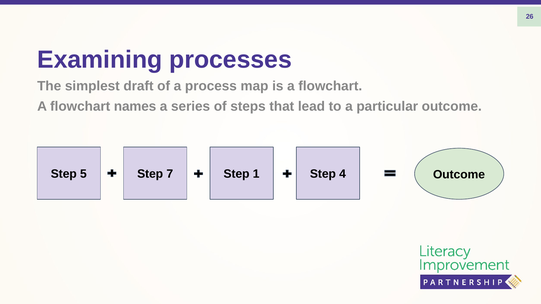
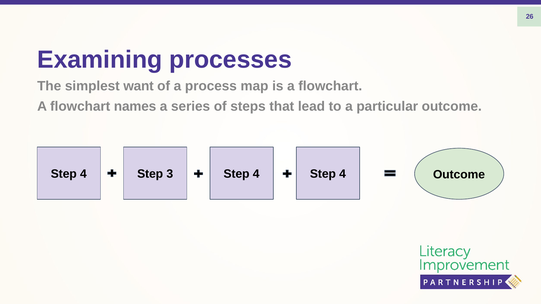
draft: draft -> want (139, 86)
5: 5 -> 4 (83, 174)
7: 7 -> 3 (170, 174)
1: 1 -> 4 (256, 174)
